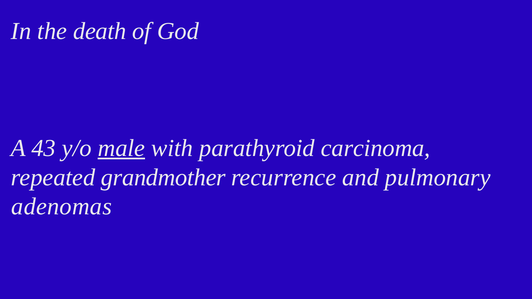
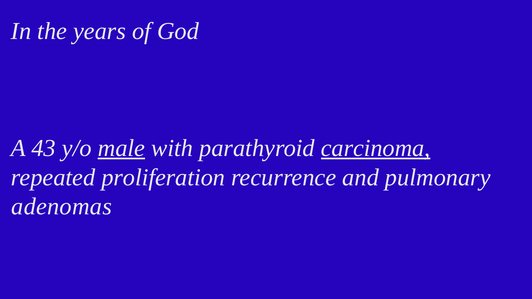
death: death -> years (100, 31)
carcinoma underline: none -> present (376, 148)
grandmother: grandmother -> proliferation (163, 177)
